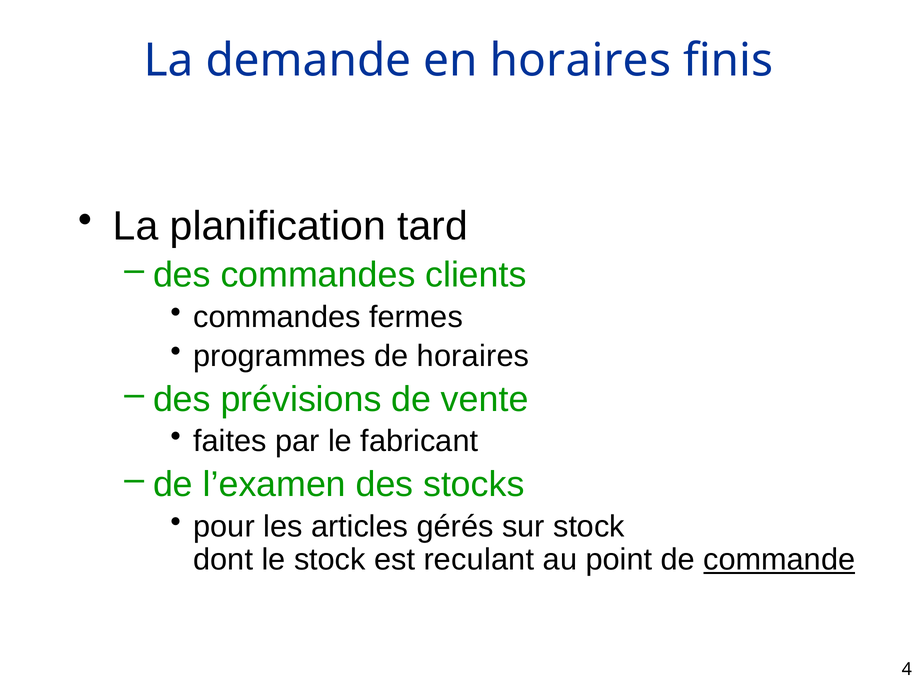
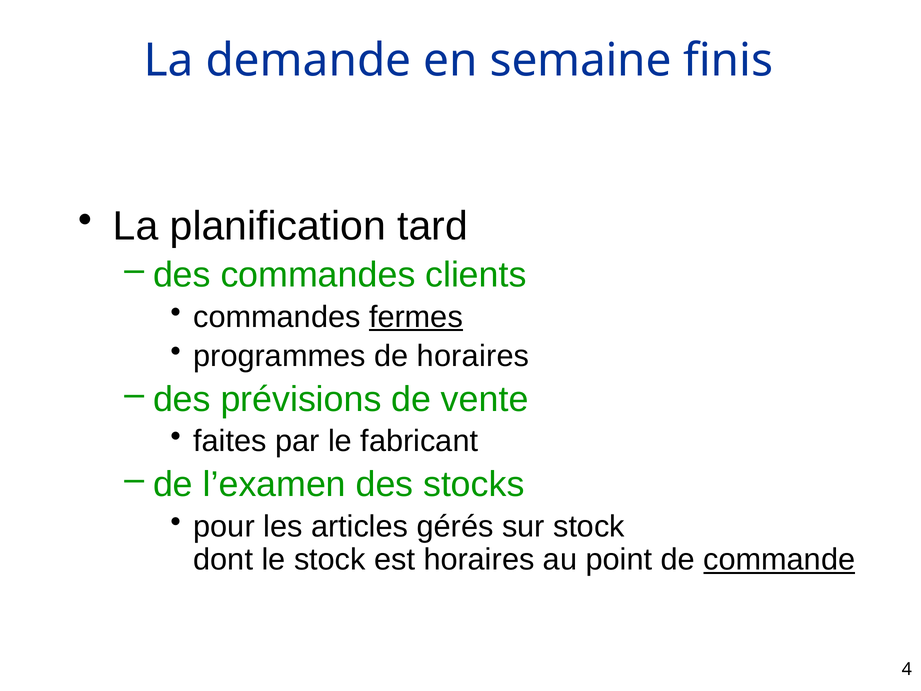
en horaires: horaires -> semaine (581, 61)
fermes underline: none -> present (416, 317)
est reculant: reculant -> horaires (479, 559)
